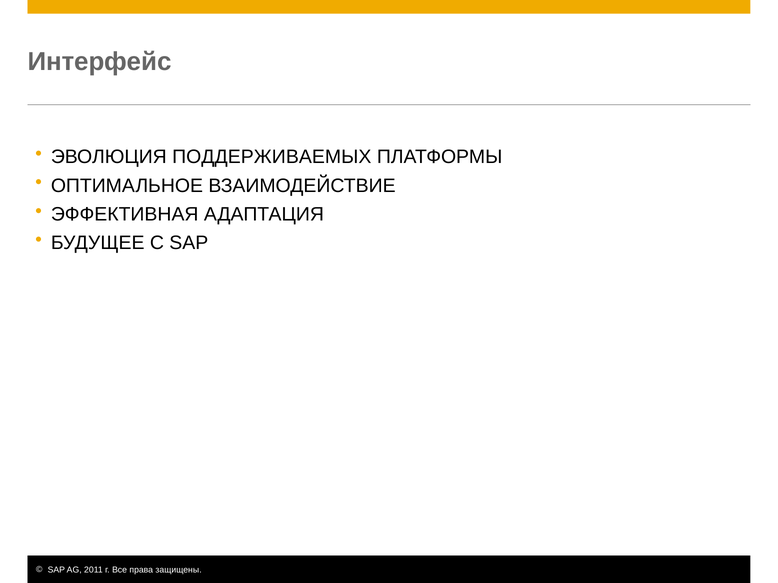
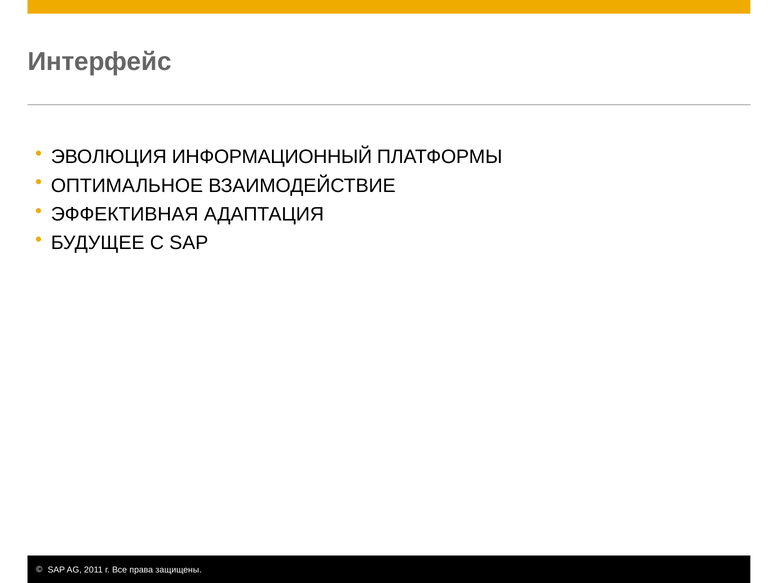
ПОДДЕРЖИВАЕМЫХ: ПОДДЕРЖИВАЕМЫХ -> ИНФОРМАЦИОННЫЙ (272, 157)
